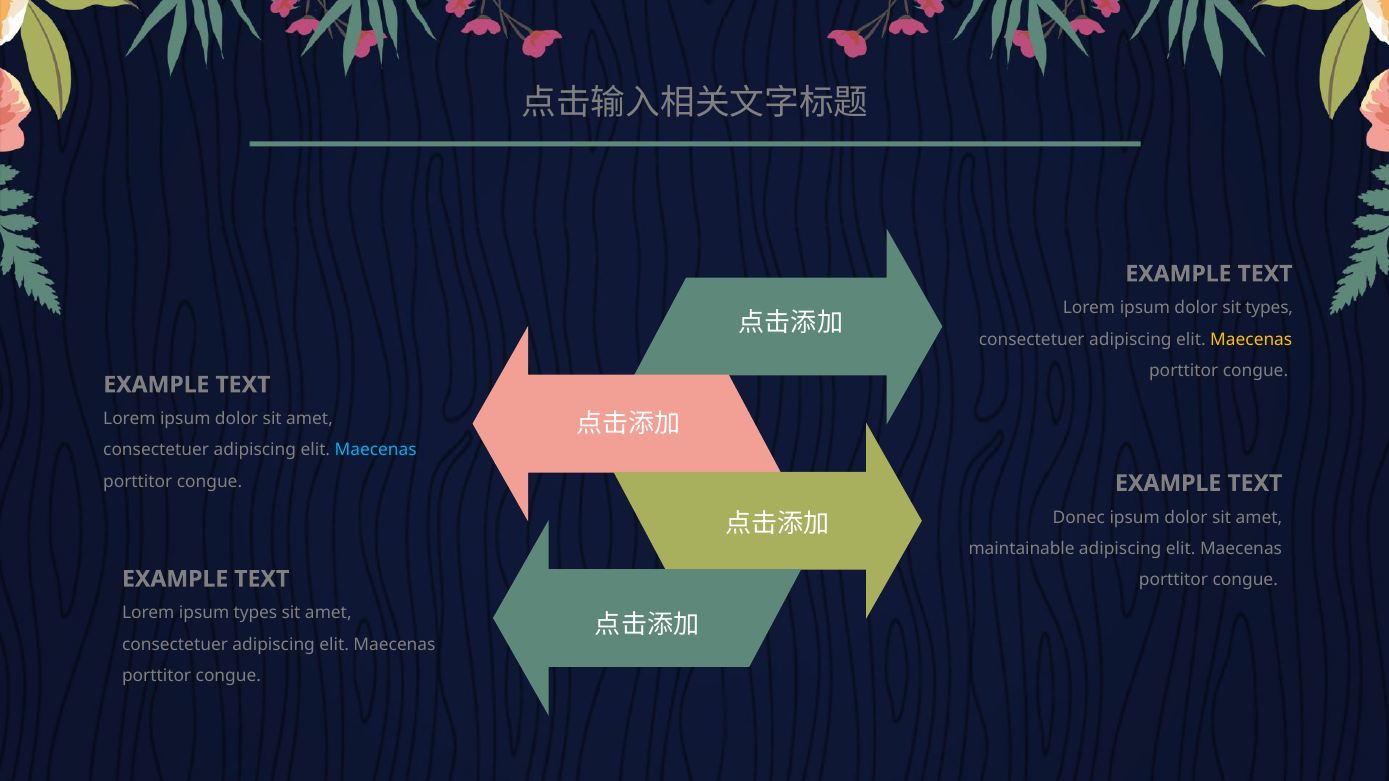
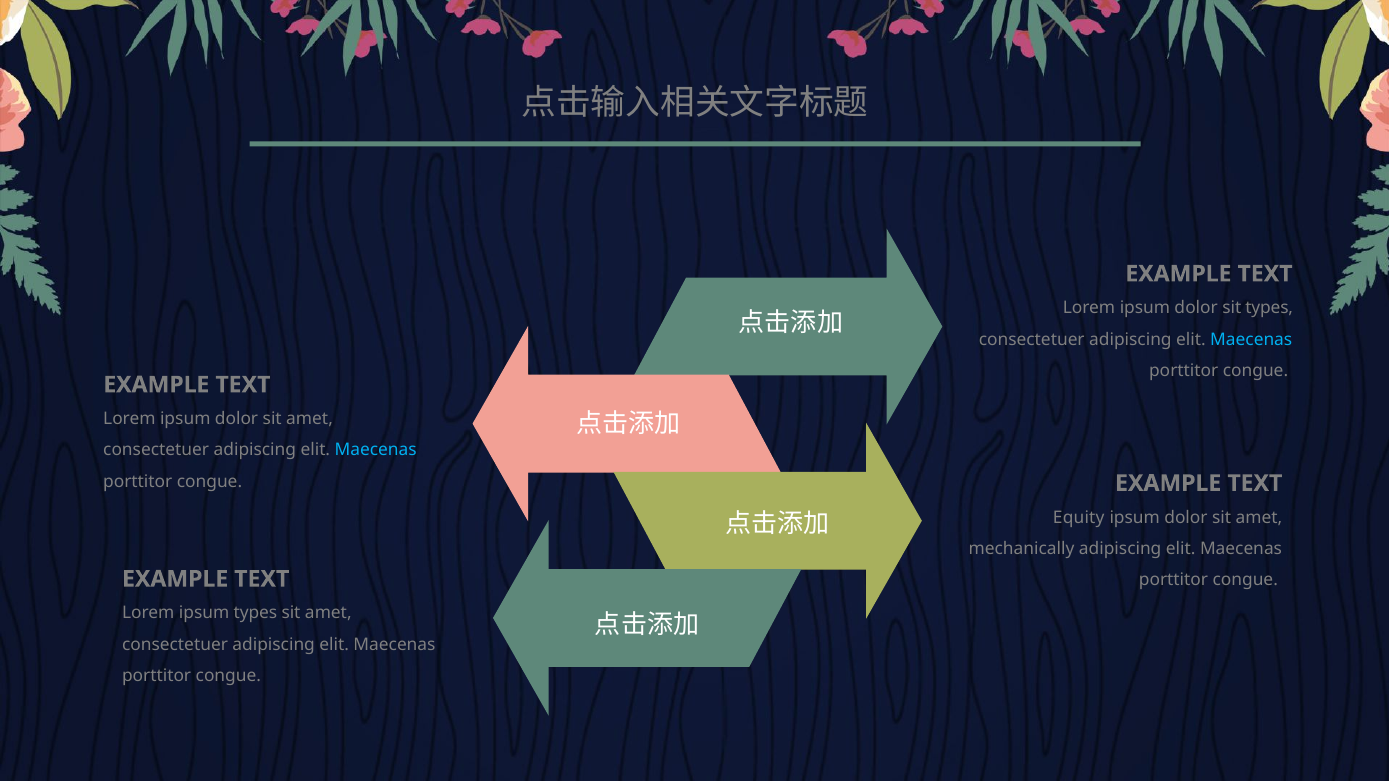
Maecenas colour: yellow -> light blue (1251, 340)
Donec: Donec -> Equity (1079, 518)
maintainable: maintainable -> mechanically (1022, 549)
